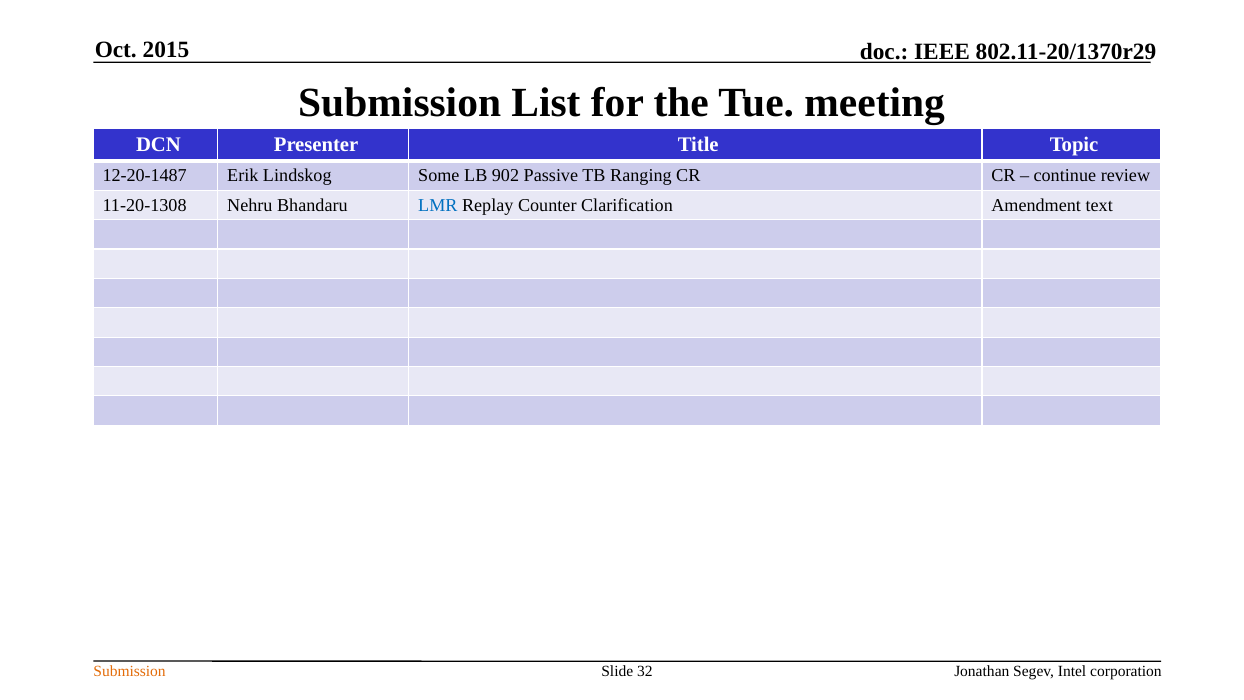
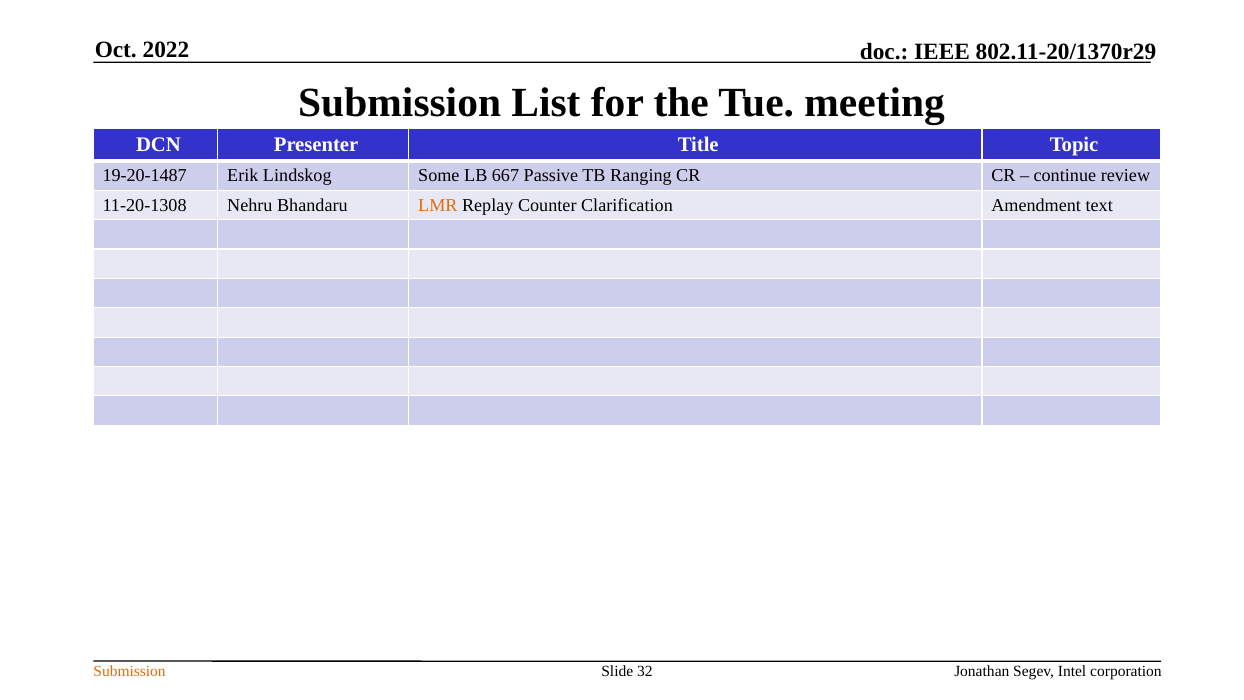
2015: 2015 -> 2022 (166, 49)
12-20-1487: 12-20-1487 -> 19-20-1487 (145, 176)
902: 902 -> 667 (505, 176)
LMR colour: blue -> orange (438, 205)
